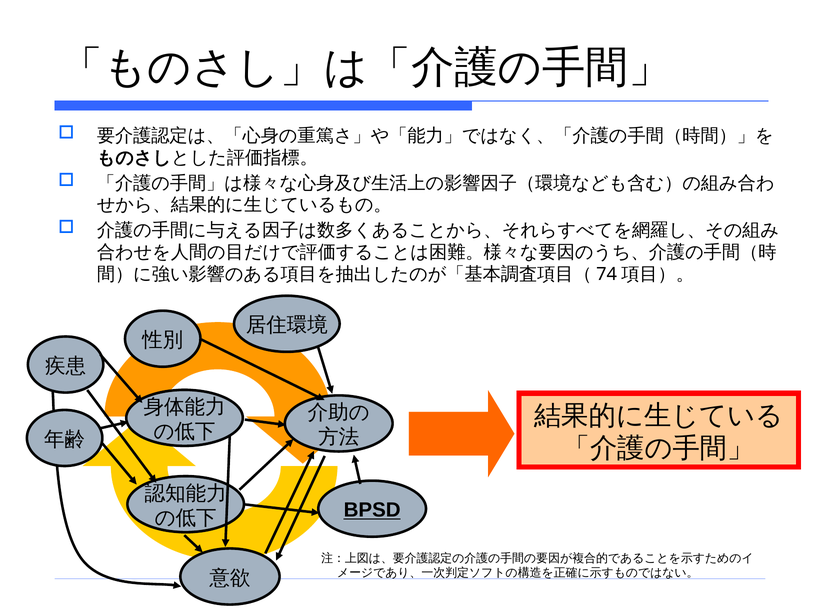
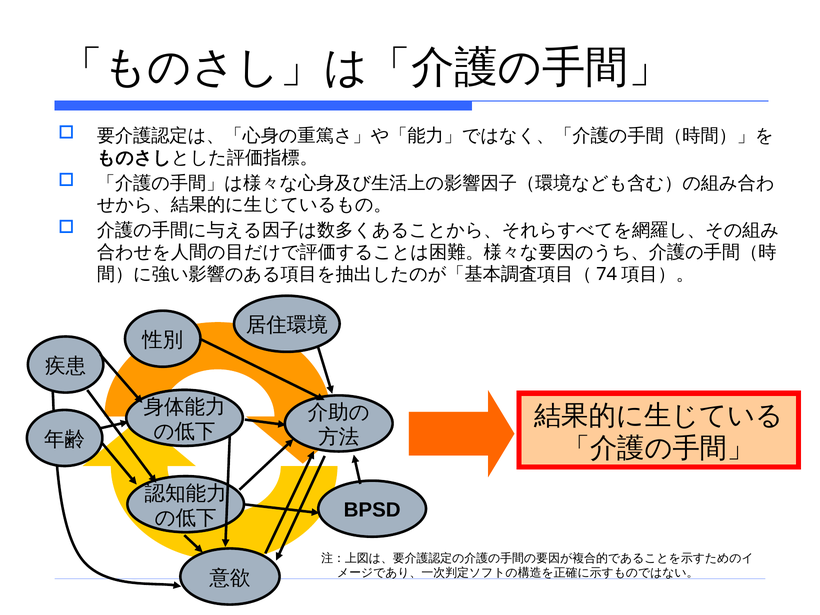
BPSD underline: present -> none (372, 510)
